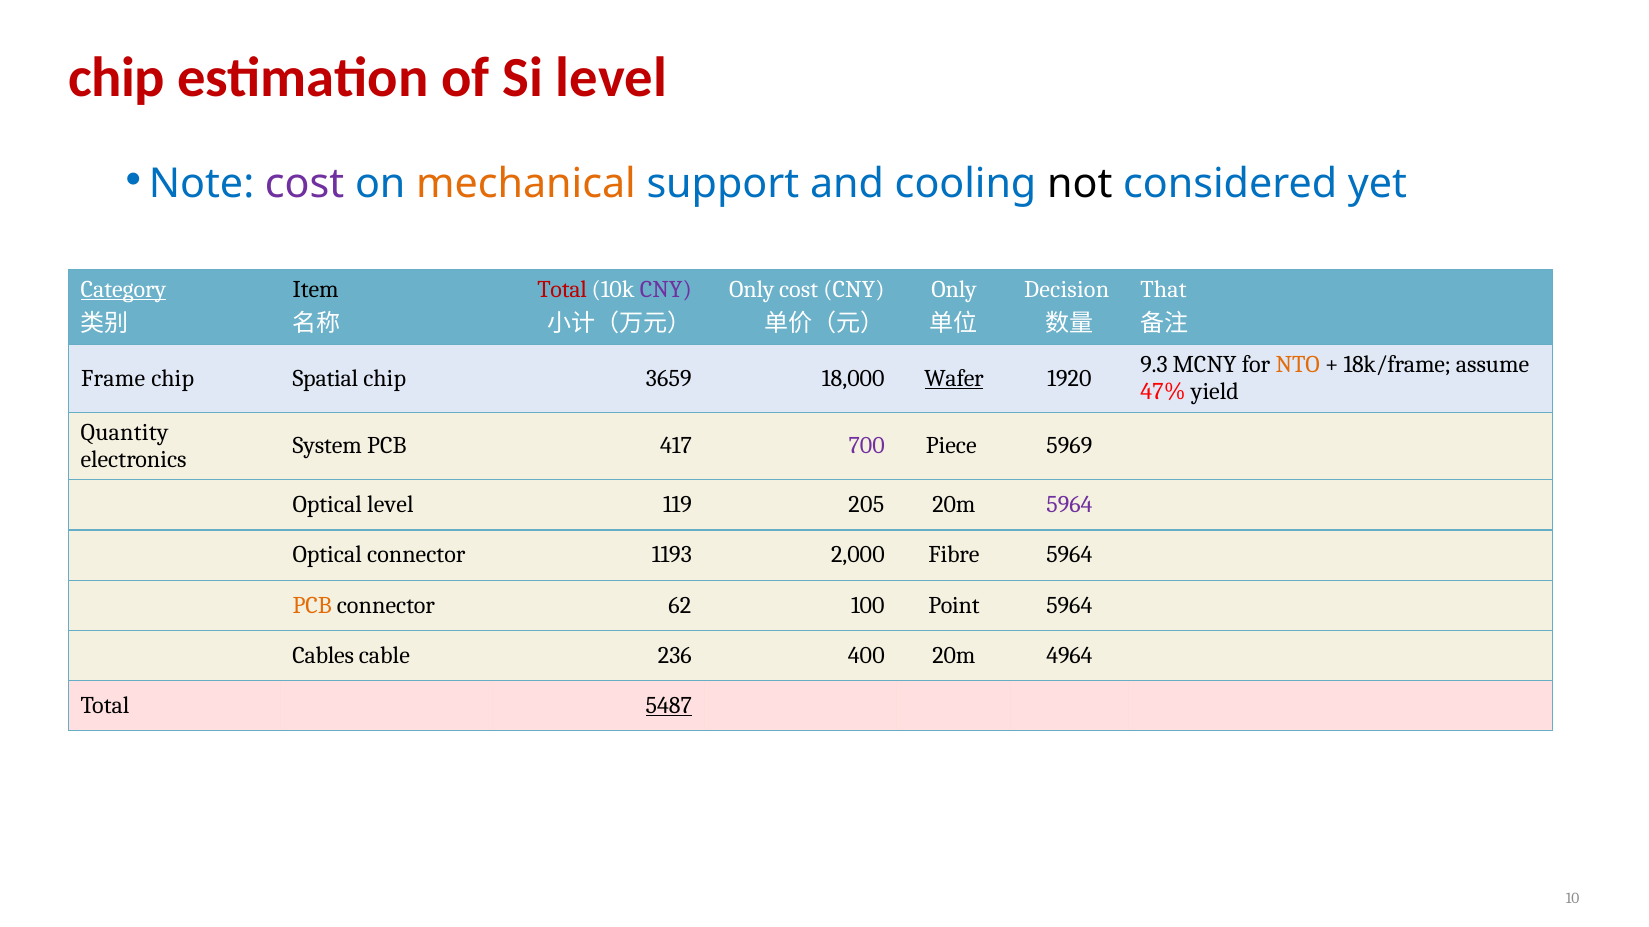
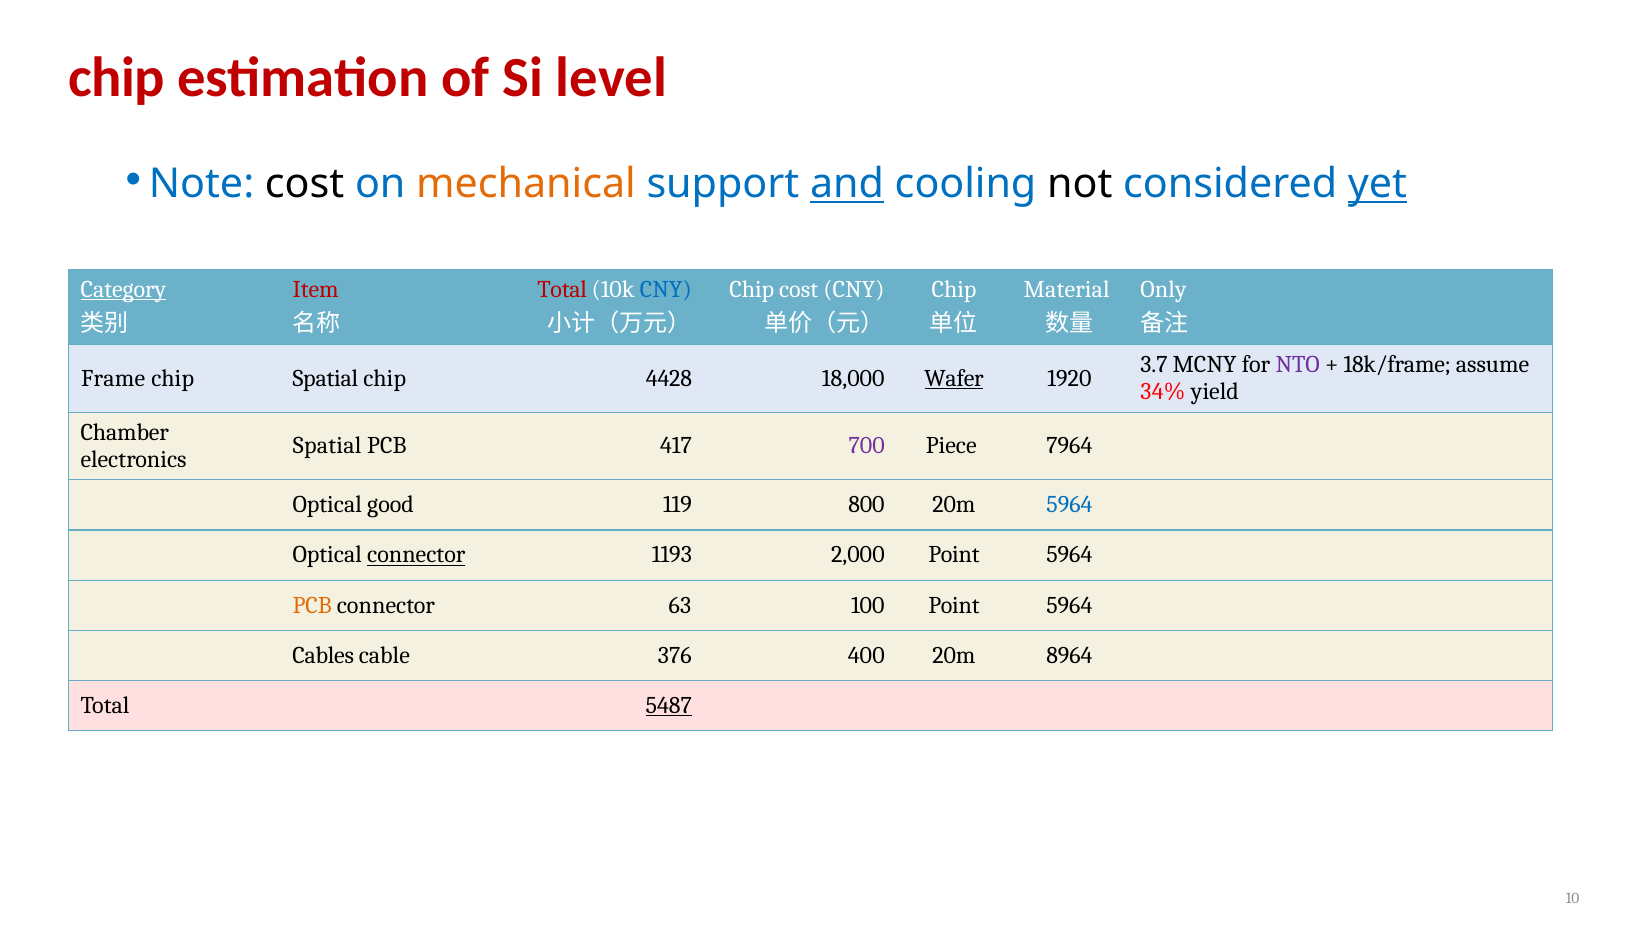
cost colour: purple -> black (305, 184)
and underline: none -> present (847, 184)
yet underline: none -> present (1377, 184)
Item colour: black -> red (316, 290)
CNY colour: purple -> blue (666, 290)
Only: Only -> Chip (752, 290)
Only: Only -> Chip (954, 290)
Decision: Decision -> Material (1067, 290)
That: That -> Only (1164, 290)
9.3: 9.3 -> 3.7 (1154, 365)
NTO colour: orange -> purple (1298, 365)
3659: 3659 -> 4428 (669, 378)
47%: 47% -> 34% (1163, 392)
Quantity: Quantity -> Chamber (125, 432)
System: System -> Spatial (327, 446)
5969: 5969 -> 7964 (1069, 446)
Optical level: level -> good (391, 505)
205: 205 -> 800 (867, 505)
5964 colour: purple -> blue (1069, 505)
connector underline: none -> present (416, 555)
2,000 Fibre: Fibre -> Point (954, 555)
62: 62 -> 63 (680, 605)
236: 236 -> 376 (675, 656)
4964: 4964 -> 8964 (1069, 656)
